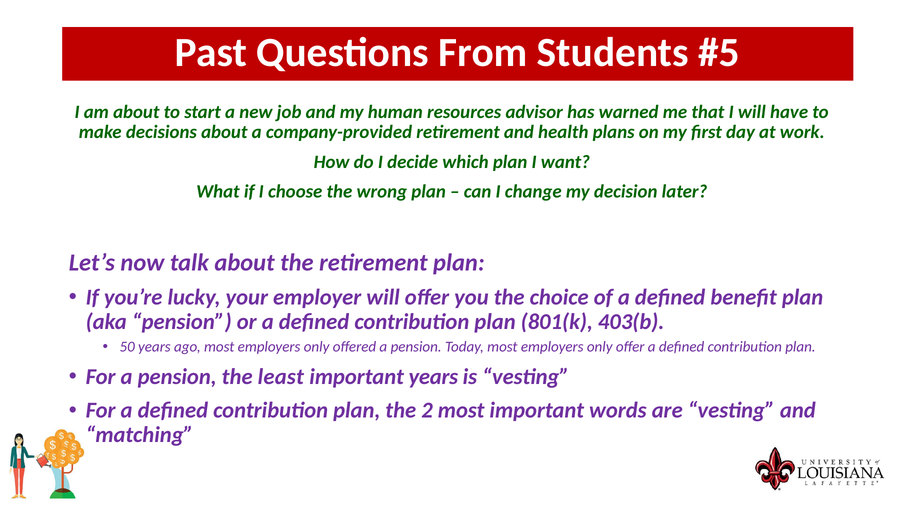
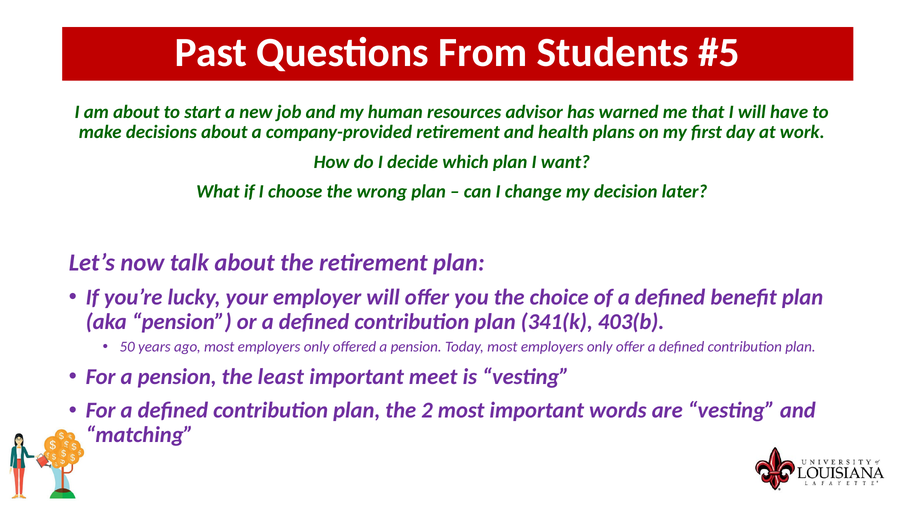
801(k: 801(k -> 341(k (557, 321)
important years: years -> meet (433, 376)
